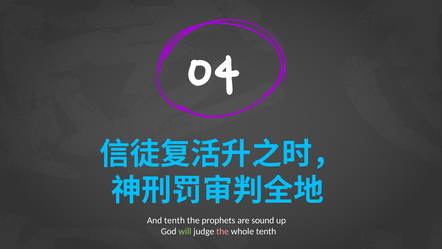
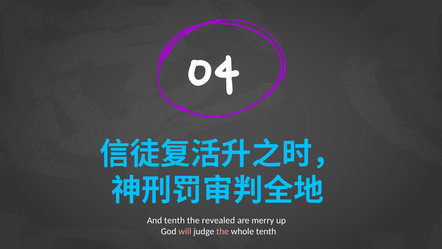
prophets: prophets -> revealed (218, 220)
sound: sound -> merry (263, 220)
will colour: light green -> pink (185, 231)
